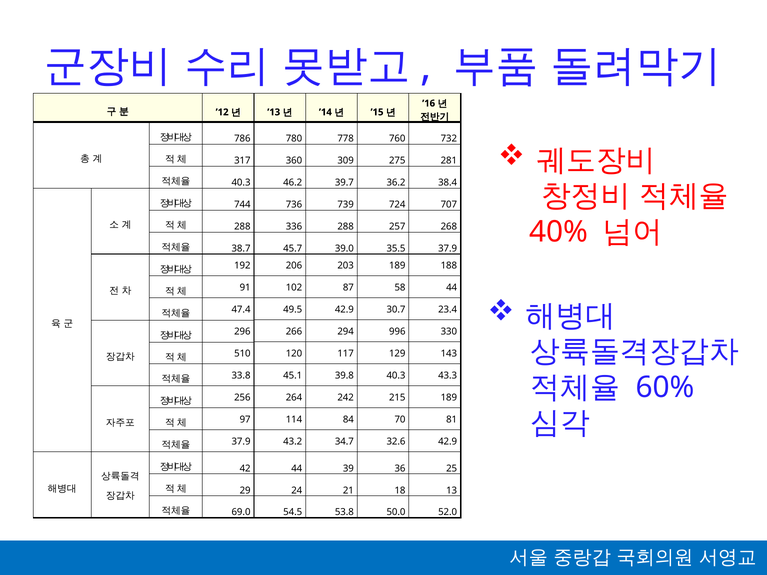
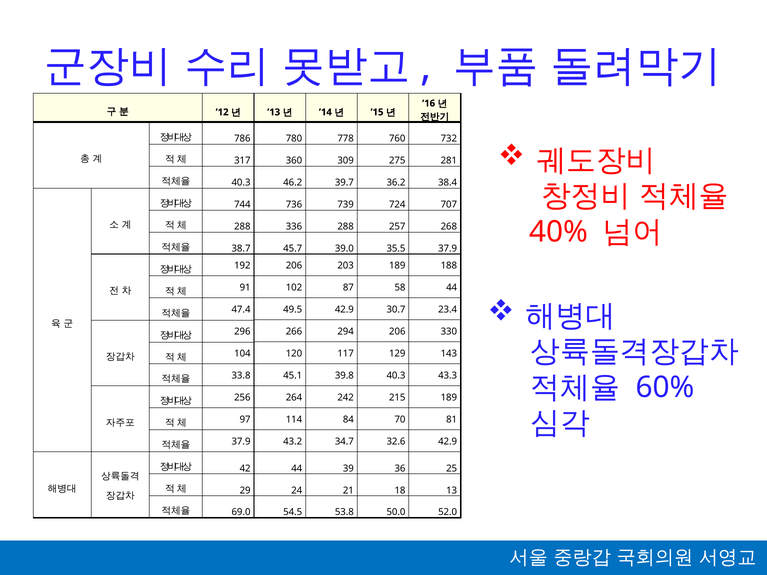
294 996: 996 -> 206 (397, 332)
510: 510 -> 104 (242, 354)
